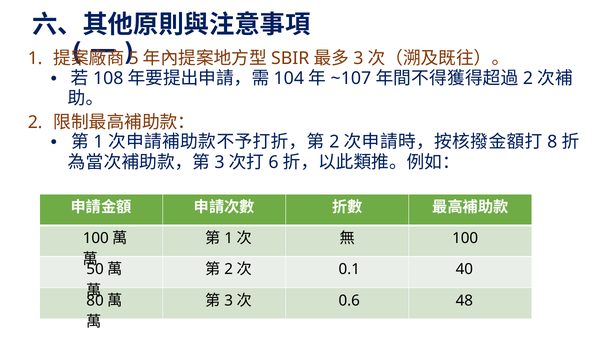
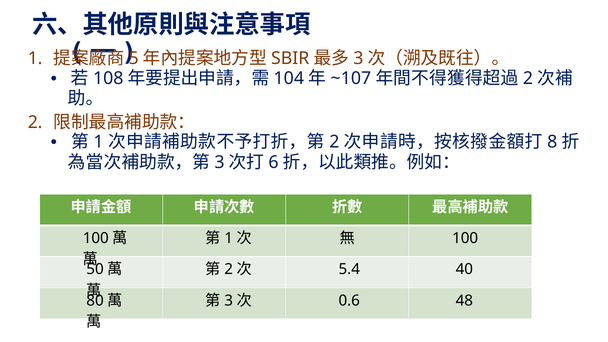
0.1: 0.1 -> 5.4 (349, 269)
